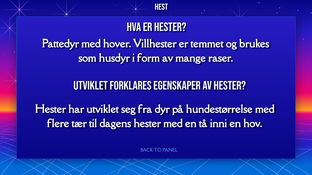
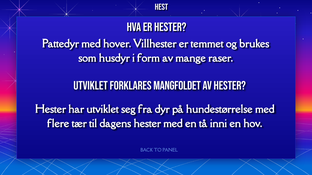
EGENSKAPER: EGENSKAPER -> MANGFOLDET (177, 86)
